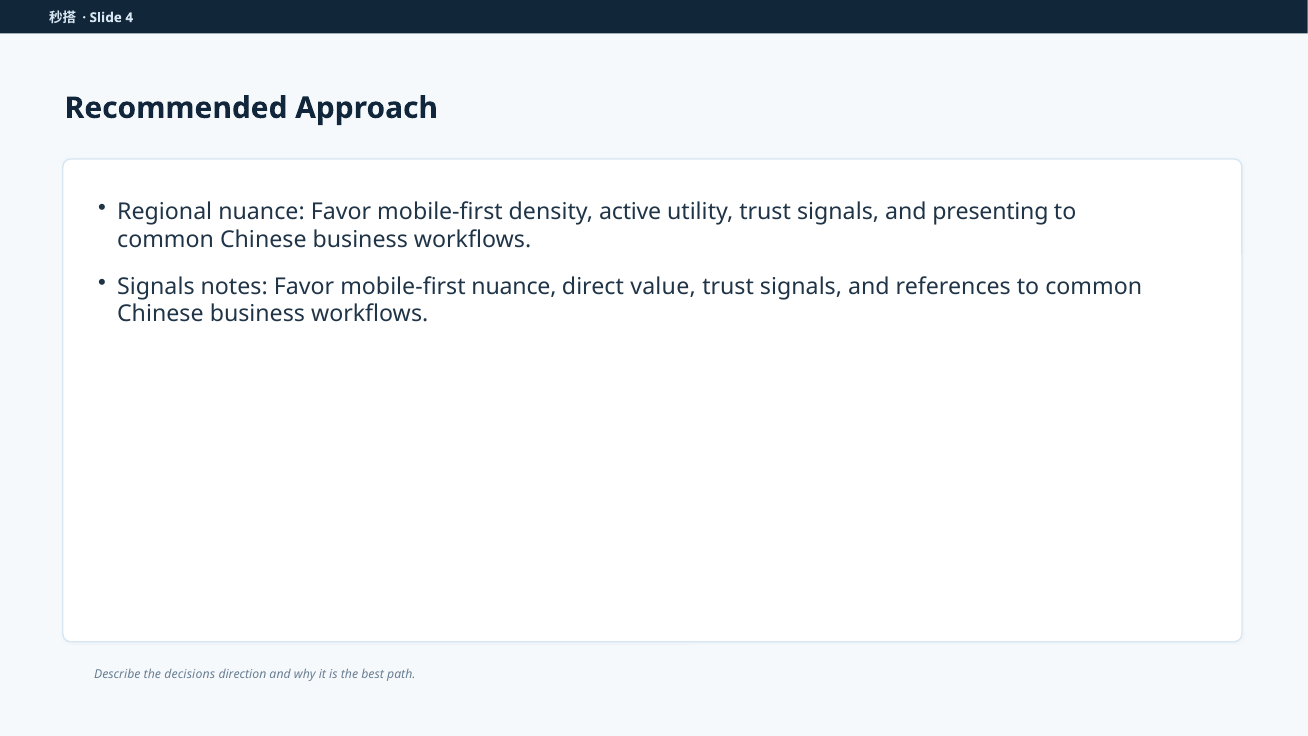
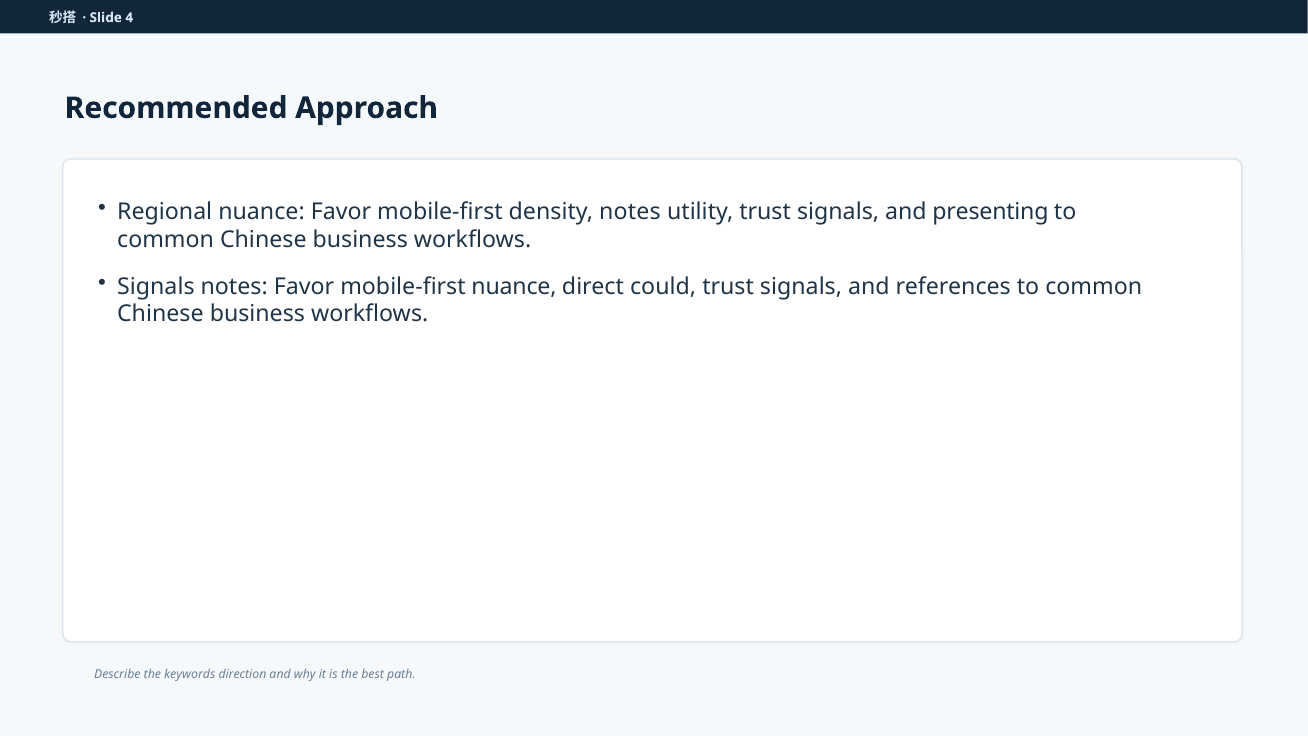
density active: active -> notes (630, 212)
value: value -> could (663, 286)
decisions: decisions -> keywords (190, 674)
